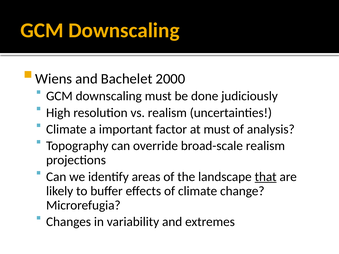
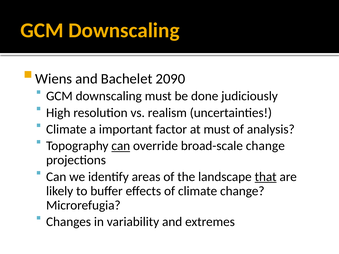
2000: 2000 -> 2090 (170, 79)
can underline: none -> present (121, 146)
broad-scale realism: realism -> change (265, 146)
